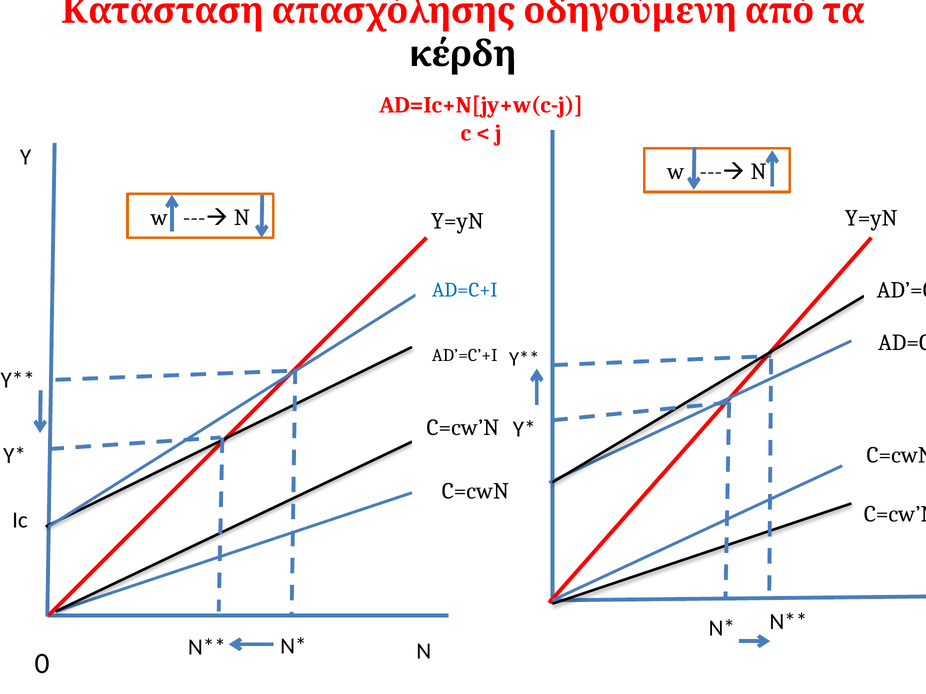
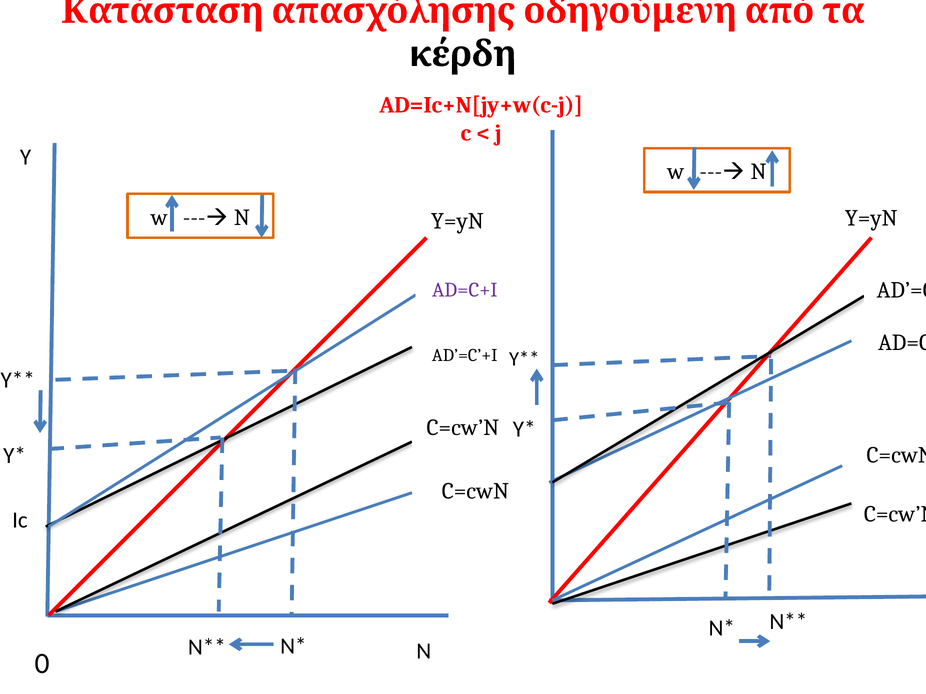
AD=C+I colour: blue -> purple (465, 290)
